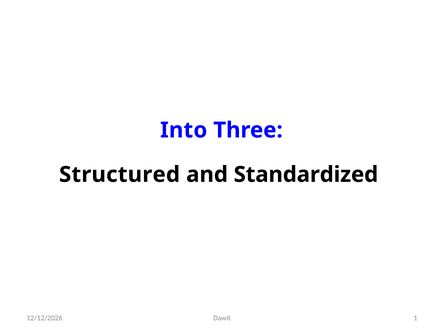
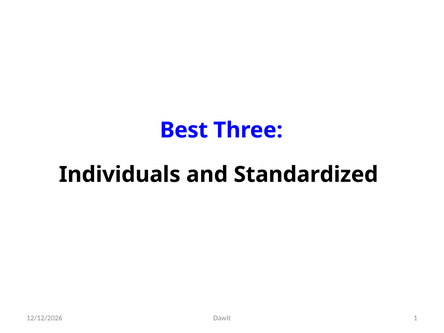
Into: Into -> Best (184, 130)
Structured: Structured -> Individuals (120, 175)
